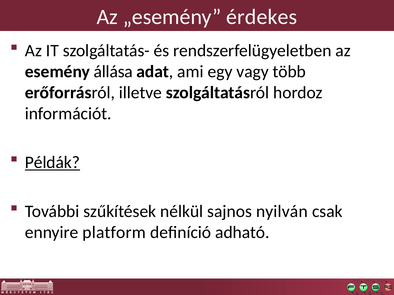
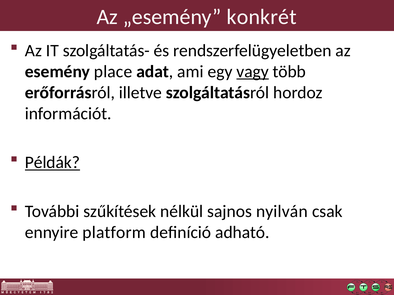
érdekes: érdekes -> konkrét (262, 17)
állása: állása -> place (113, 72)
vagy underline: none -> present (253, 72)
